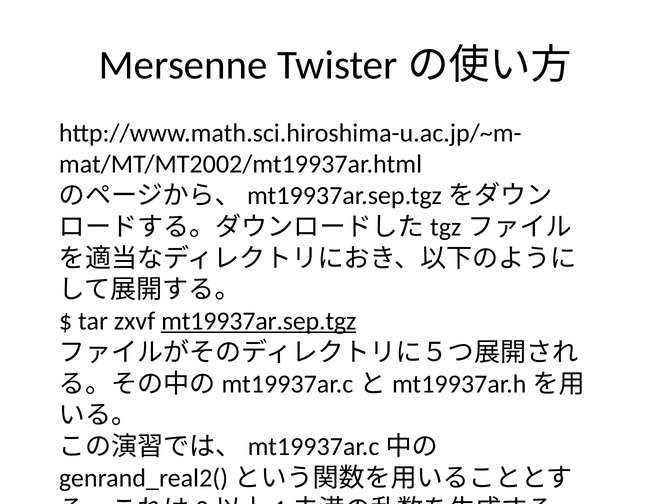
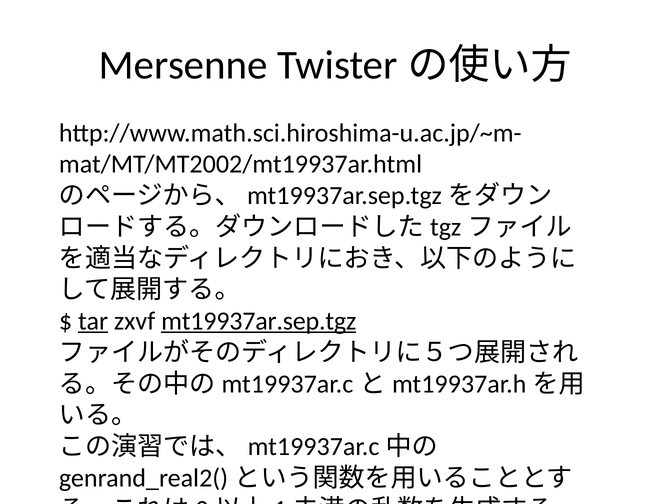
tar underline: none -> present (93, 321)
